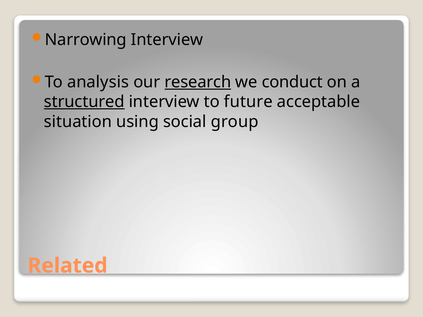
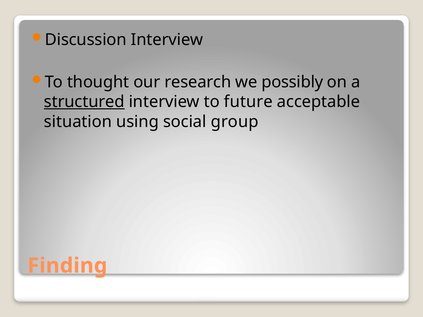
Narrowing: Narrowing -> Discussion (86, 40)
analysis: analysis -> thought (98, 82)
research underline: present -> none (198, 82)
conduct: conduct -> possibly (292, 82)
Related: Related -> Finding (67, 266)
